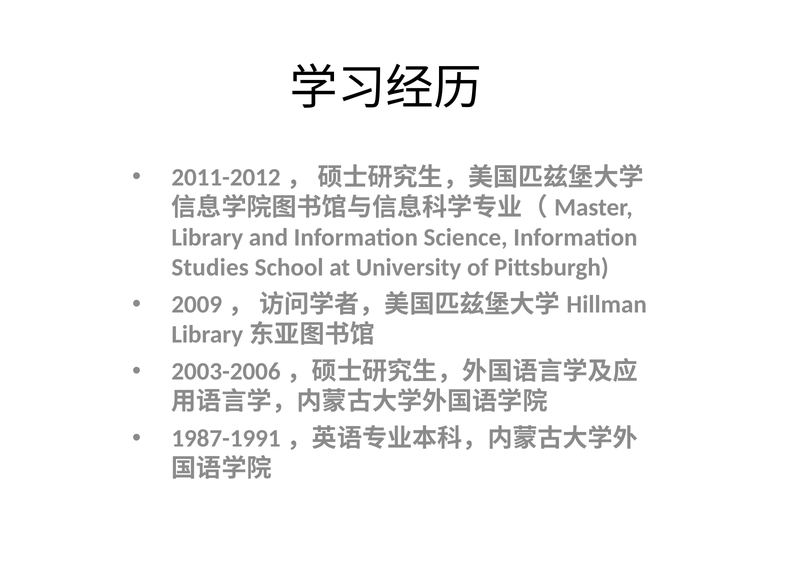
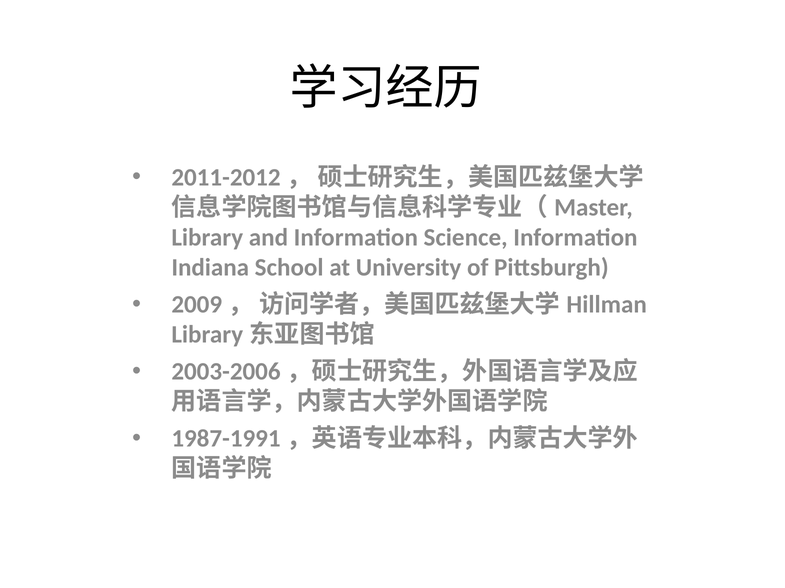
Studies: Studies -> Indiana (210, 268)
